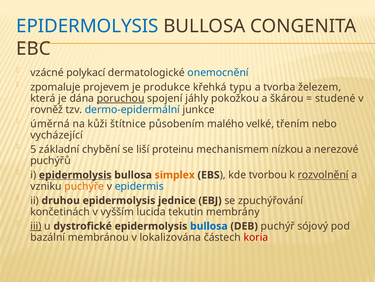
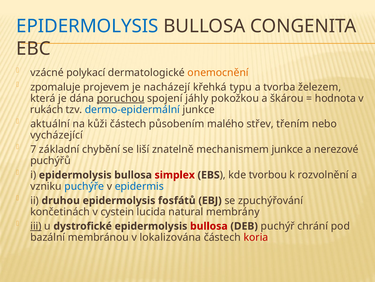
onemocnění colour: blue -> orange (218, 73)
produkce: produkce -> nacházejí (167, 87)
studené: studené -> hodnota (335, 98)
rovněž: rovněž -> rukách (47, 109)
úměrná: úměrná -> aktuální (50, 124)
kůži štítnice: štítnice -> částech (128, 124)
velké: velké -> střev (260, 124)
5: 5 -> 7 (33, 149)
proteinu: proteinu -> znatelně (173, 149)
mechanismem nízkou: nízkou -> junkce (287, 149)
epidermolysis underline: present -> none (75, 175)
simplex colour: orange -> red (175, 175)
rozvolnění underline: present -> none (323, 175)
puchýře colour: orange -> blue (84, 186)
jednice: jednice -> fosfátů (177, 200)
vyšším: vyšším -> cystein (117, 211)
tekutin: tekutin -> natural (186, 211)
bullosa colour: blue -> red (209, 226)
sójový: sójový -> chrání (313, 226)
